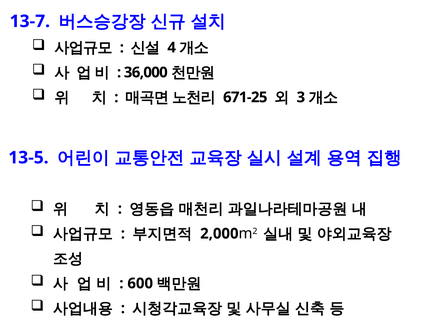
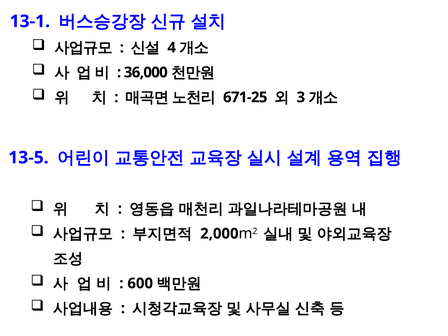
13-7: 13-7 -> 13-1 (30, 21)
